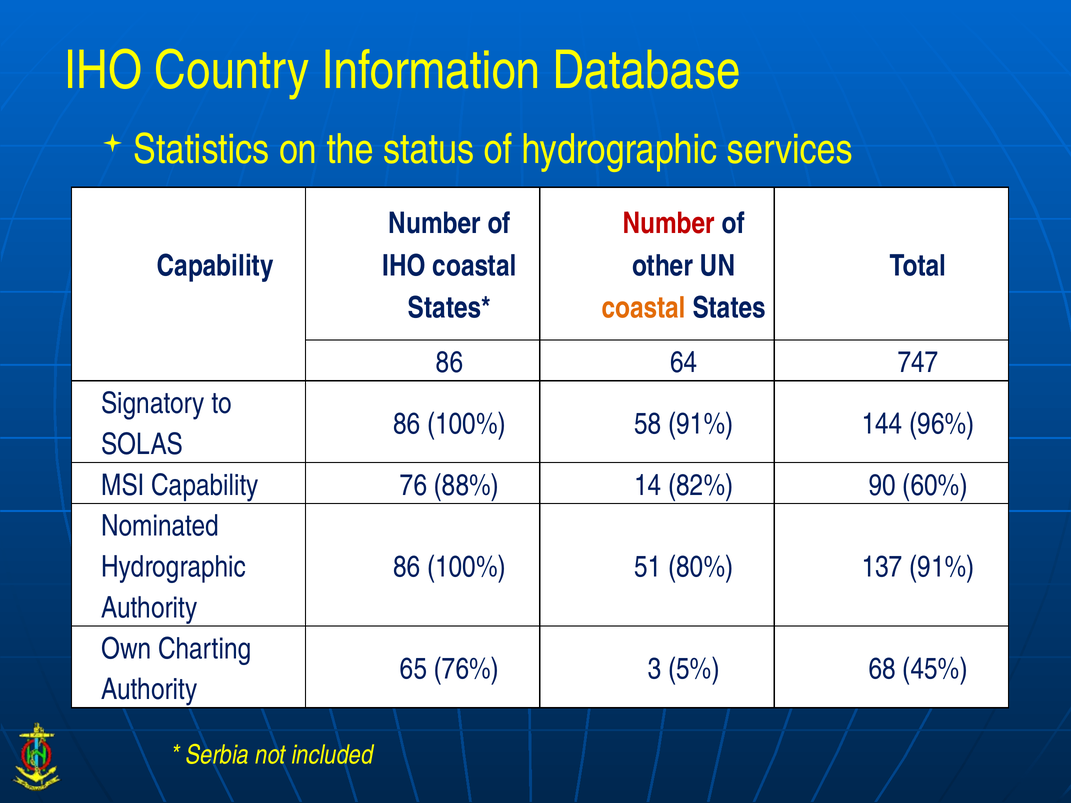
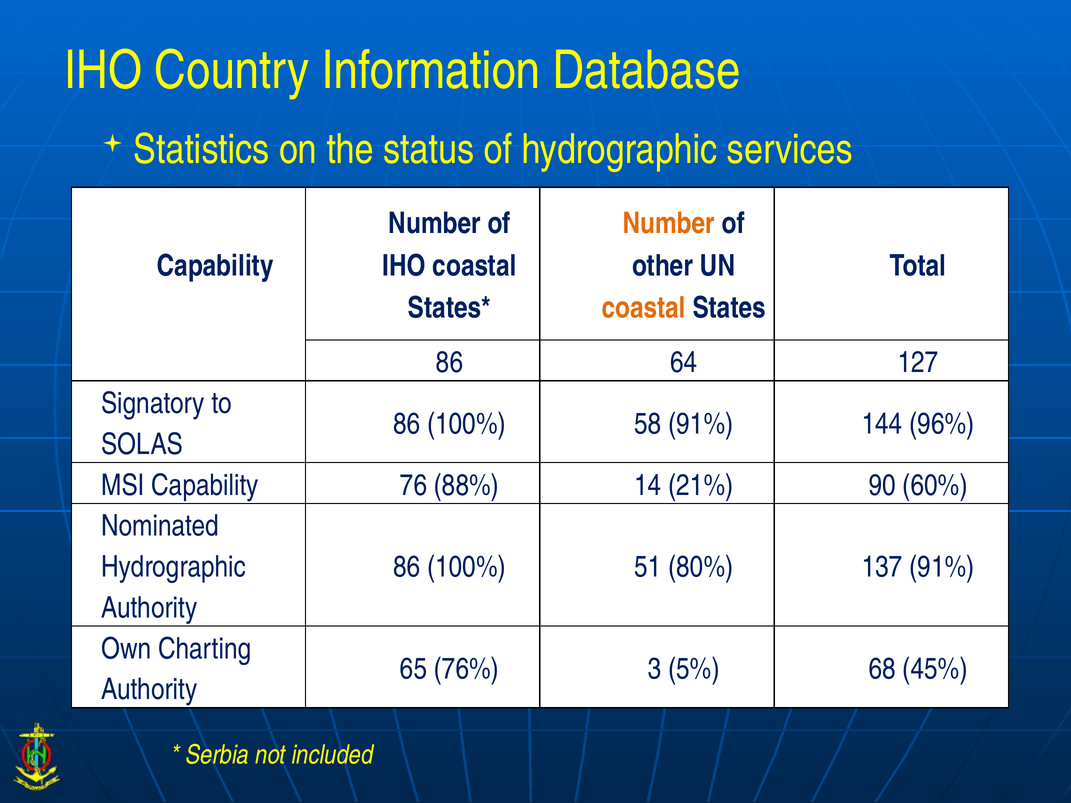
Number colour: red -> orange (669, 224)
747: 747 -> 127 (918, 363)
82%: 82% -> 21% (701, 485)
